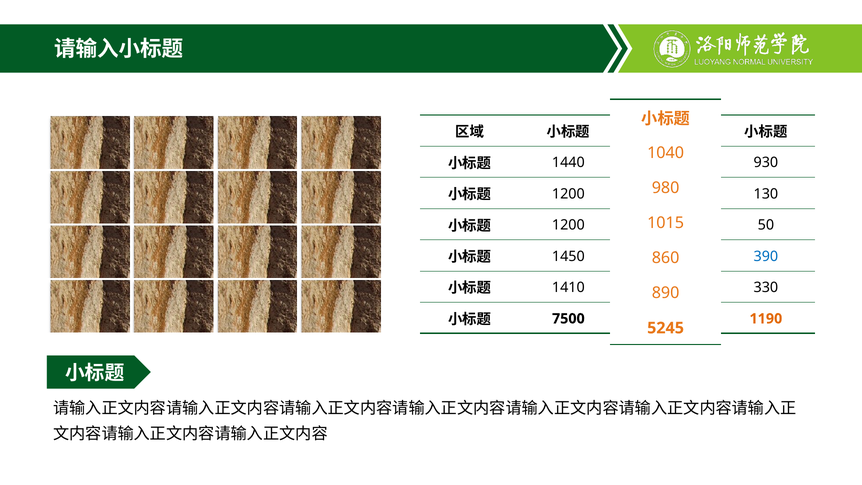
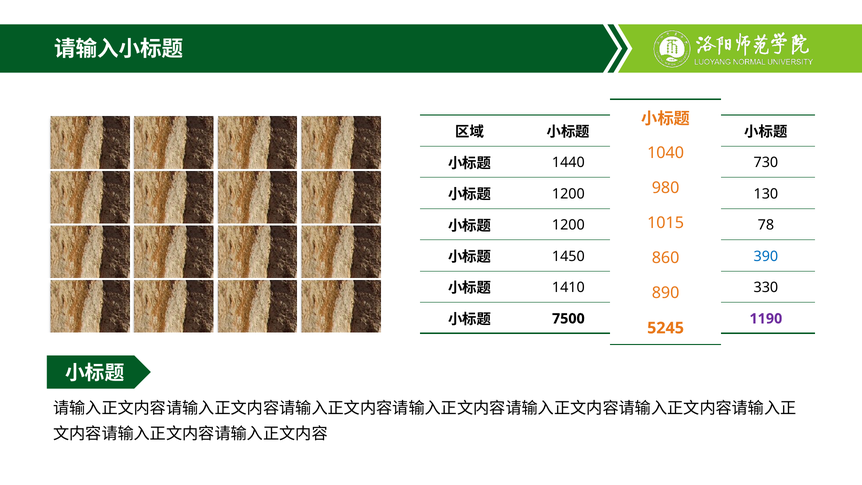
930: 930 -> 730 (766, 163)
50: 50 -> 78 (766, 225)
1190 colour: orange -> purple (766, 319)
